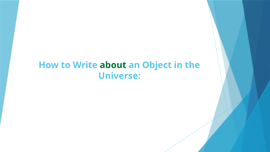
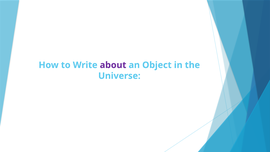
about colour: green -> purple (113, 65)
